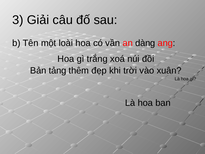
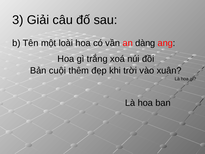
tảng: tảng -> cuội (57, 71)
